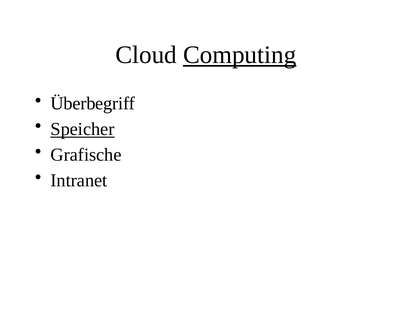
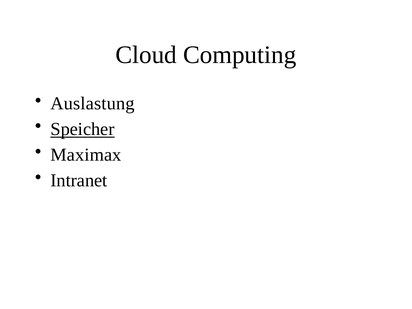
Computing underline: present -> none (240, 55)
Überbegriff: Überbegriff -> Auslastung (93, 104)
Grafische: Grafische -> Maximax (86, 155)
